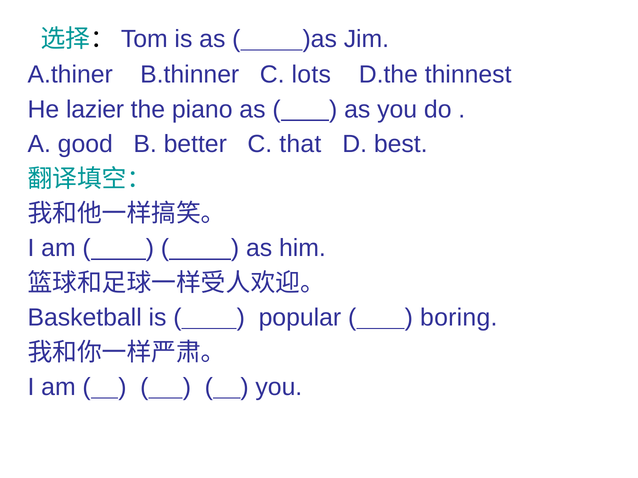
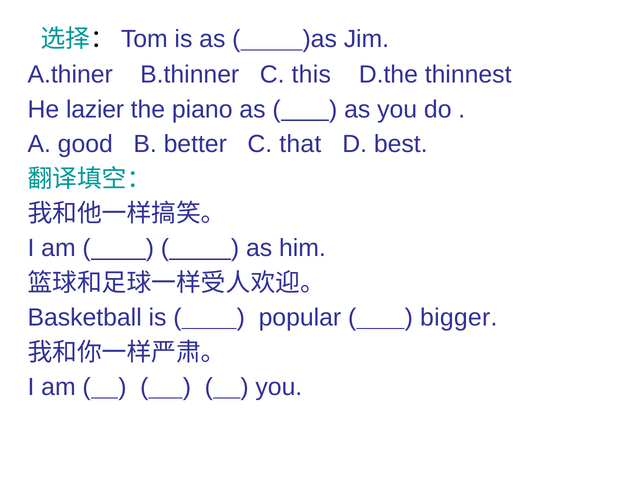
lots: lots -> this (311, 75)
boring: boring -> bigger (459, 318)
